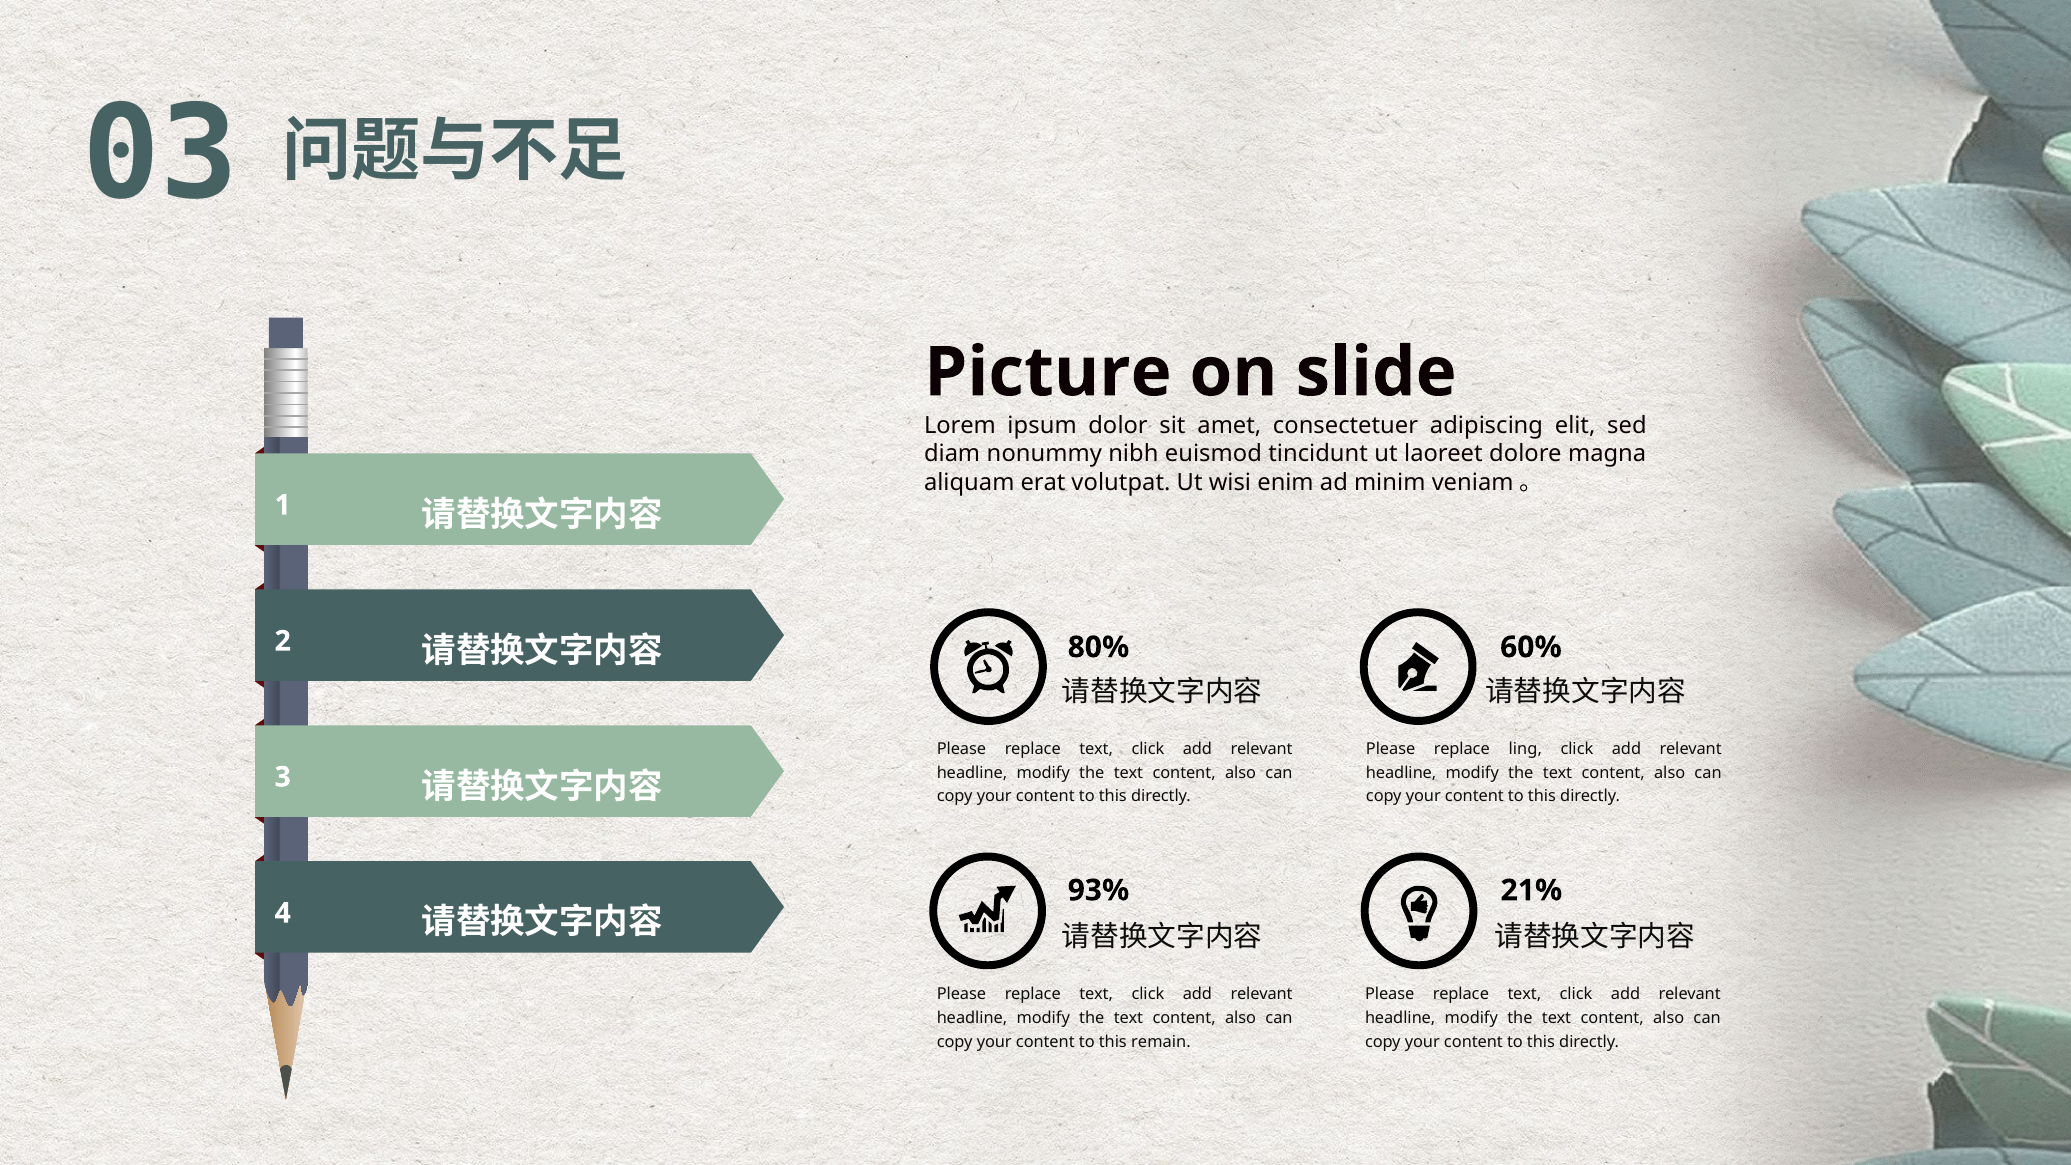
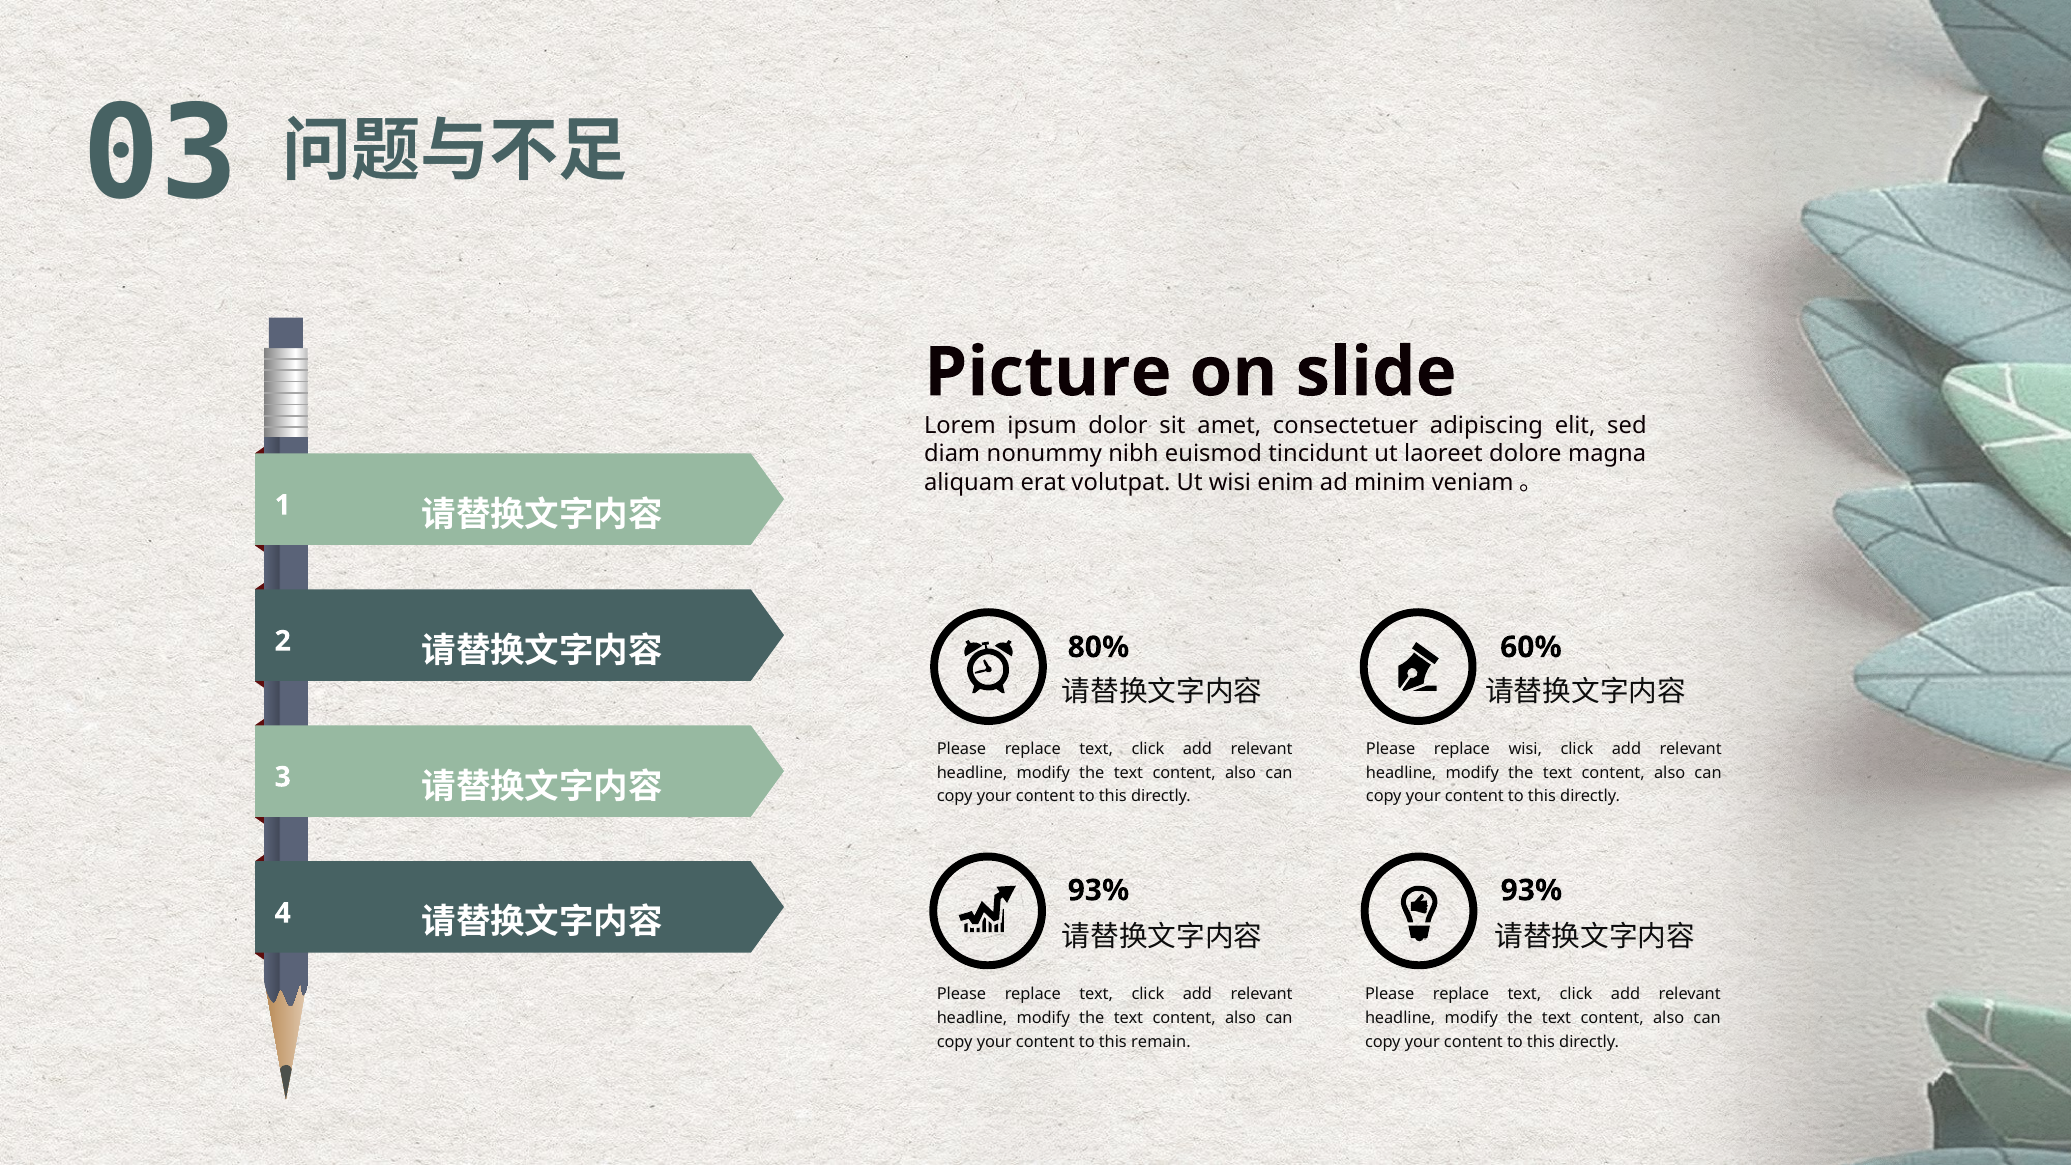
replace ling: ling -> wisi (1525, 749)
21%: 21% -> 93% (1531, 890)
